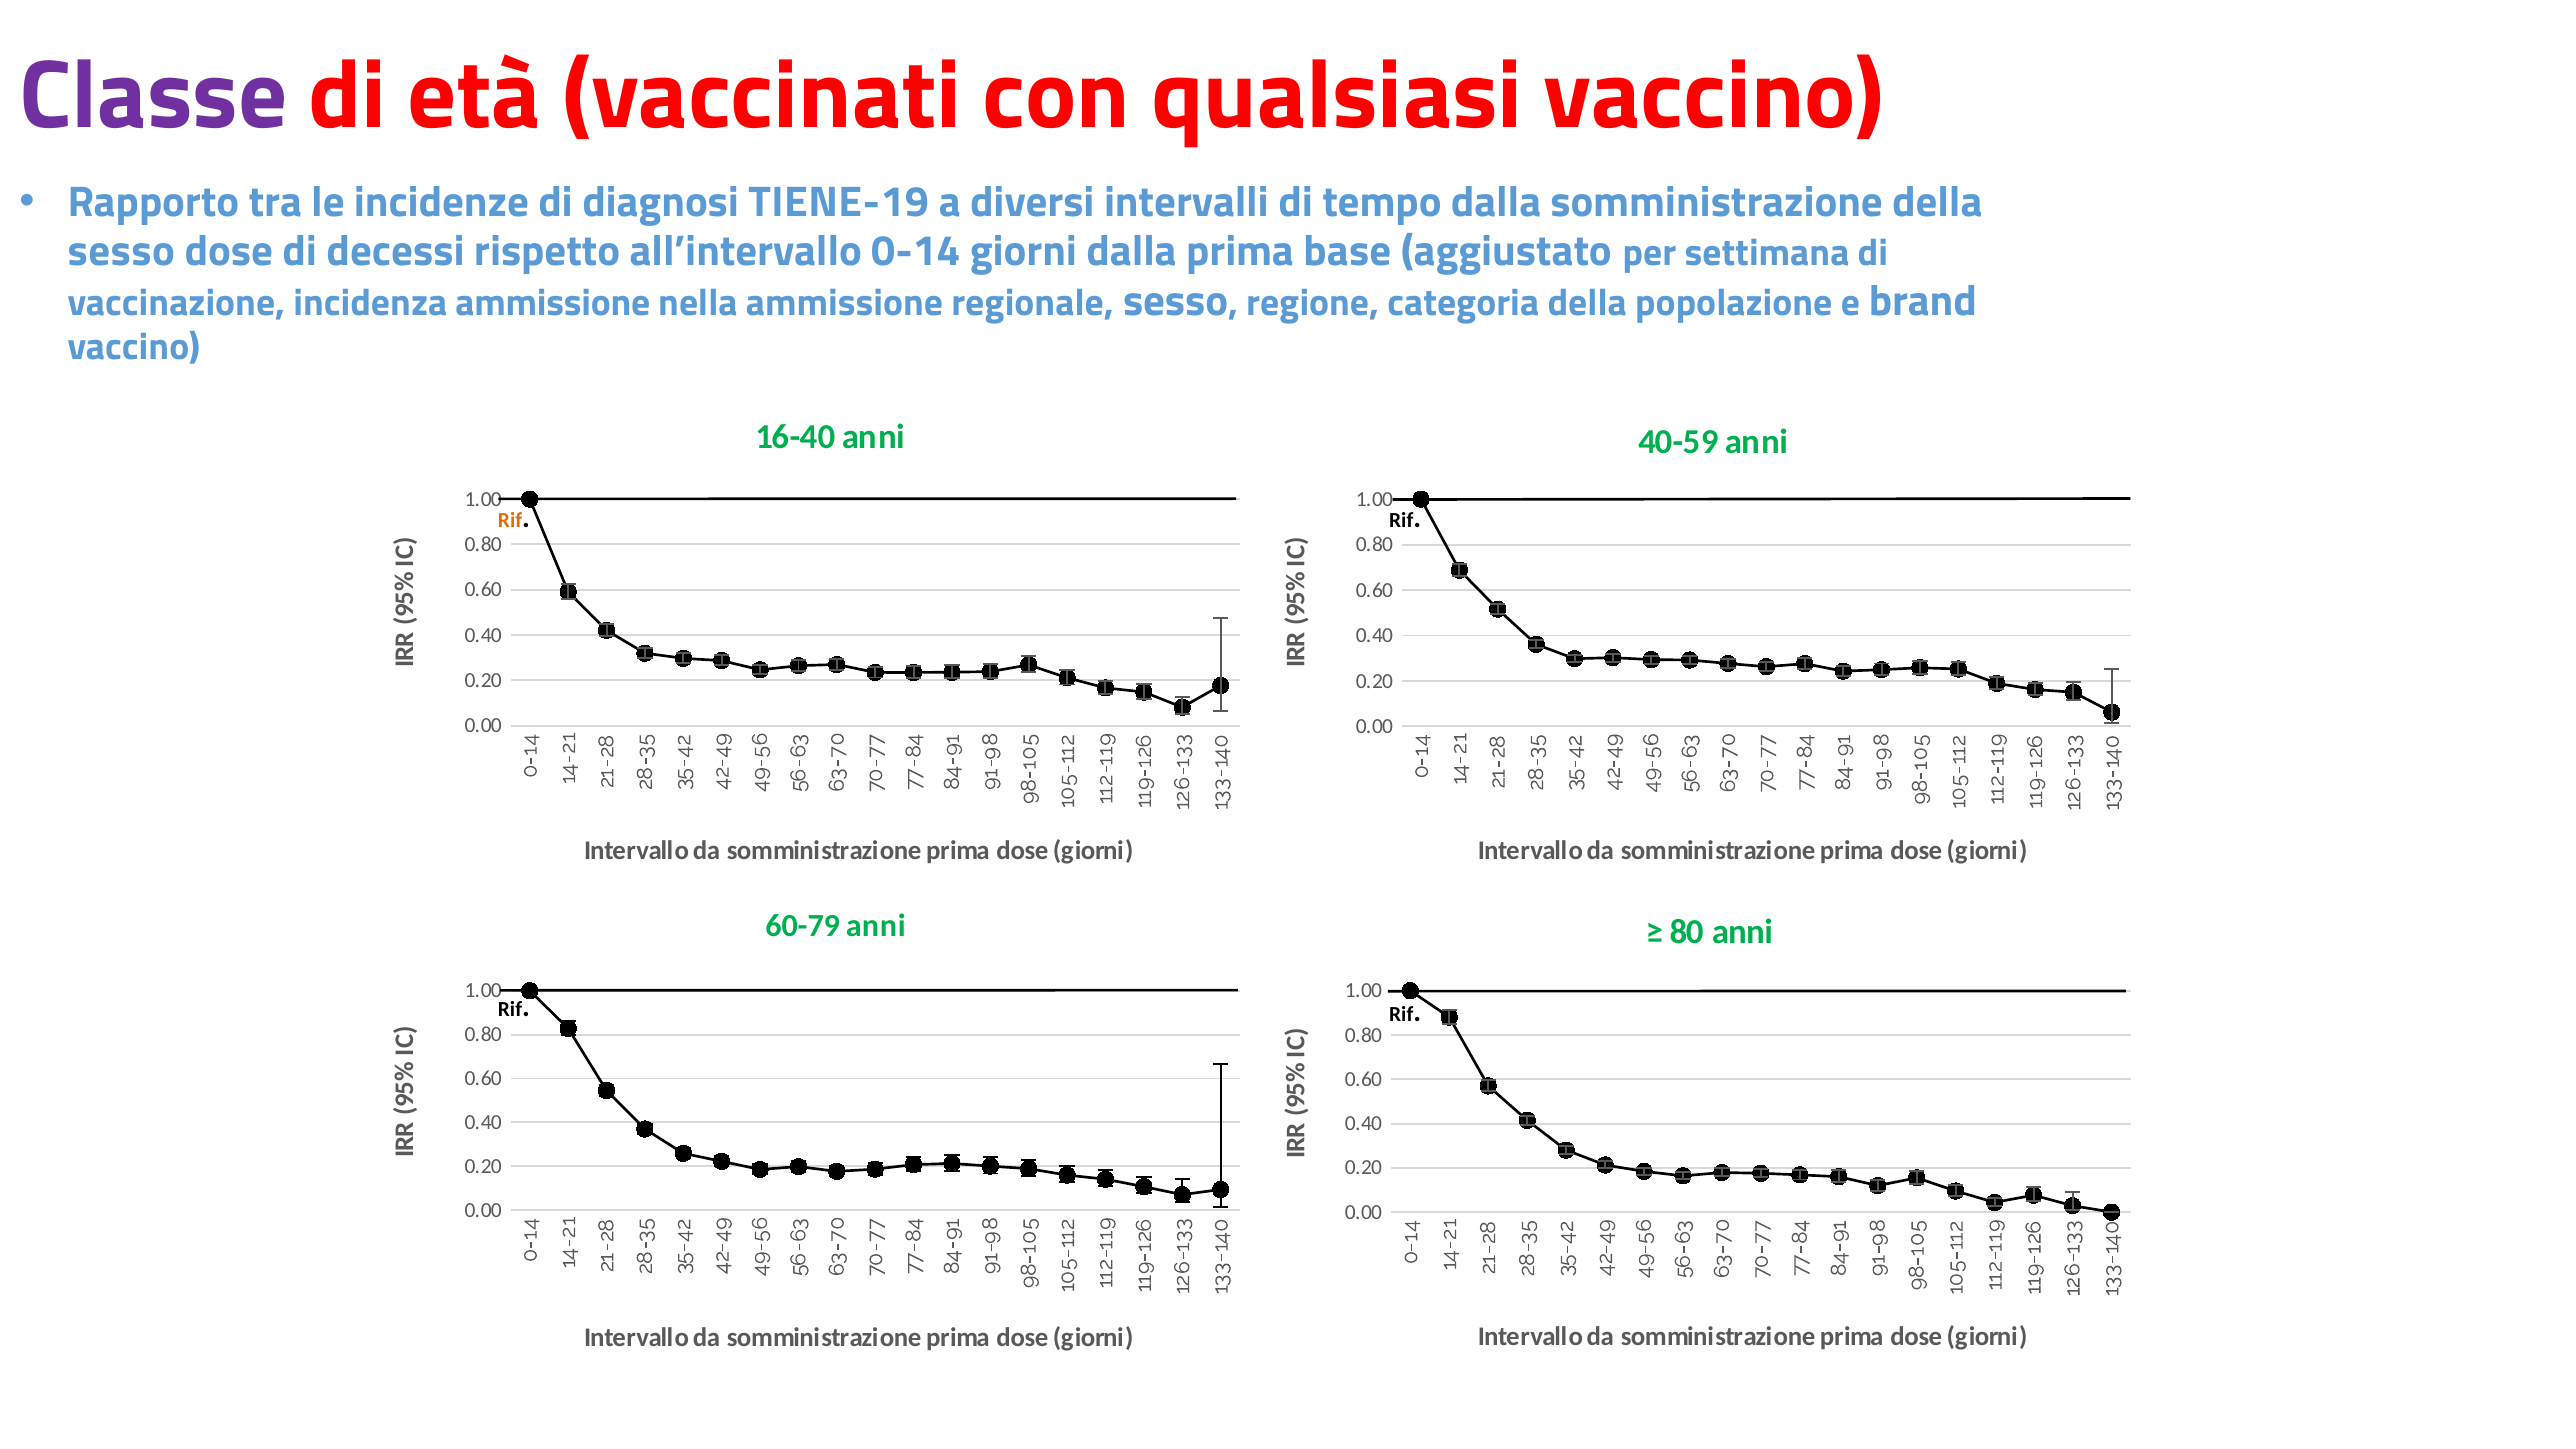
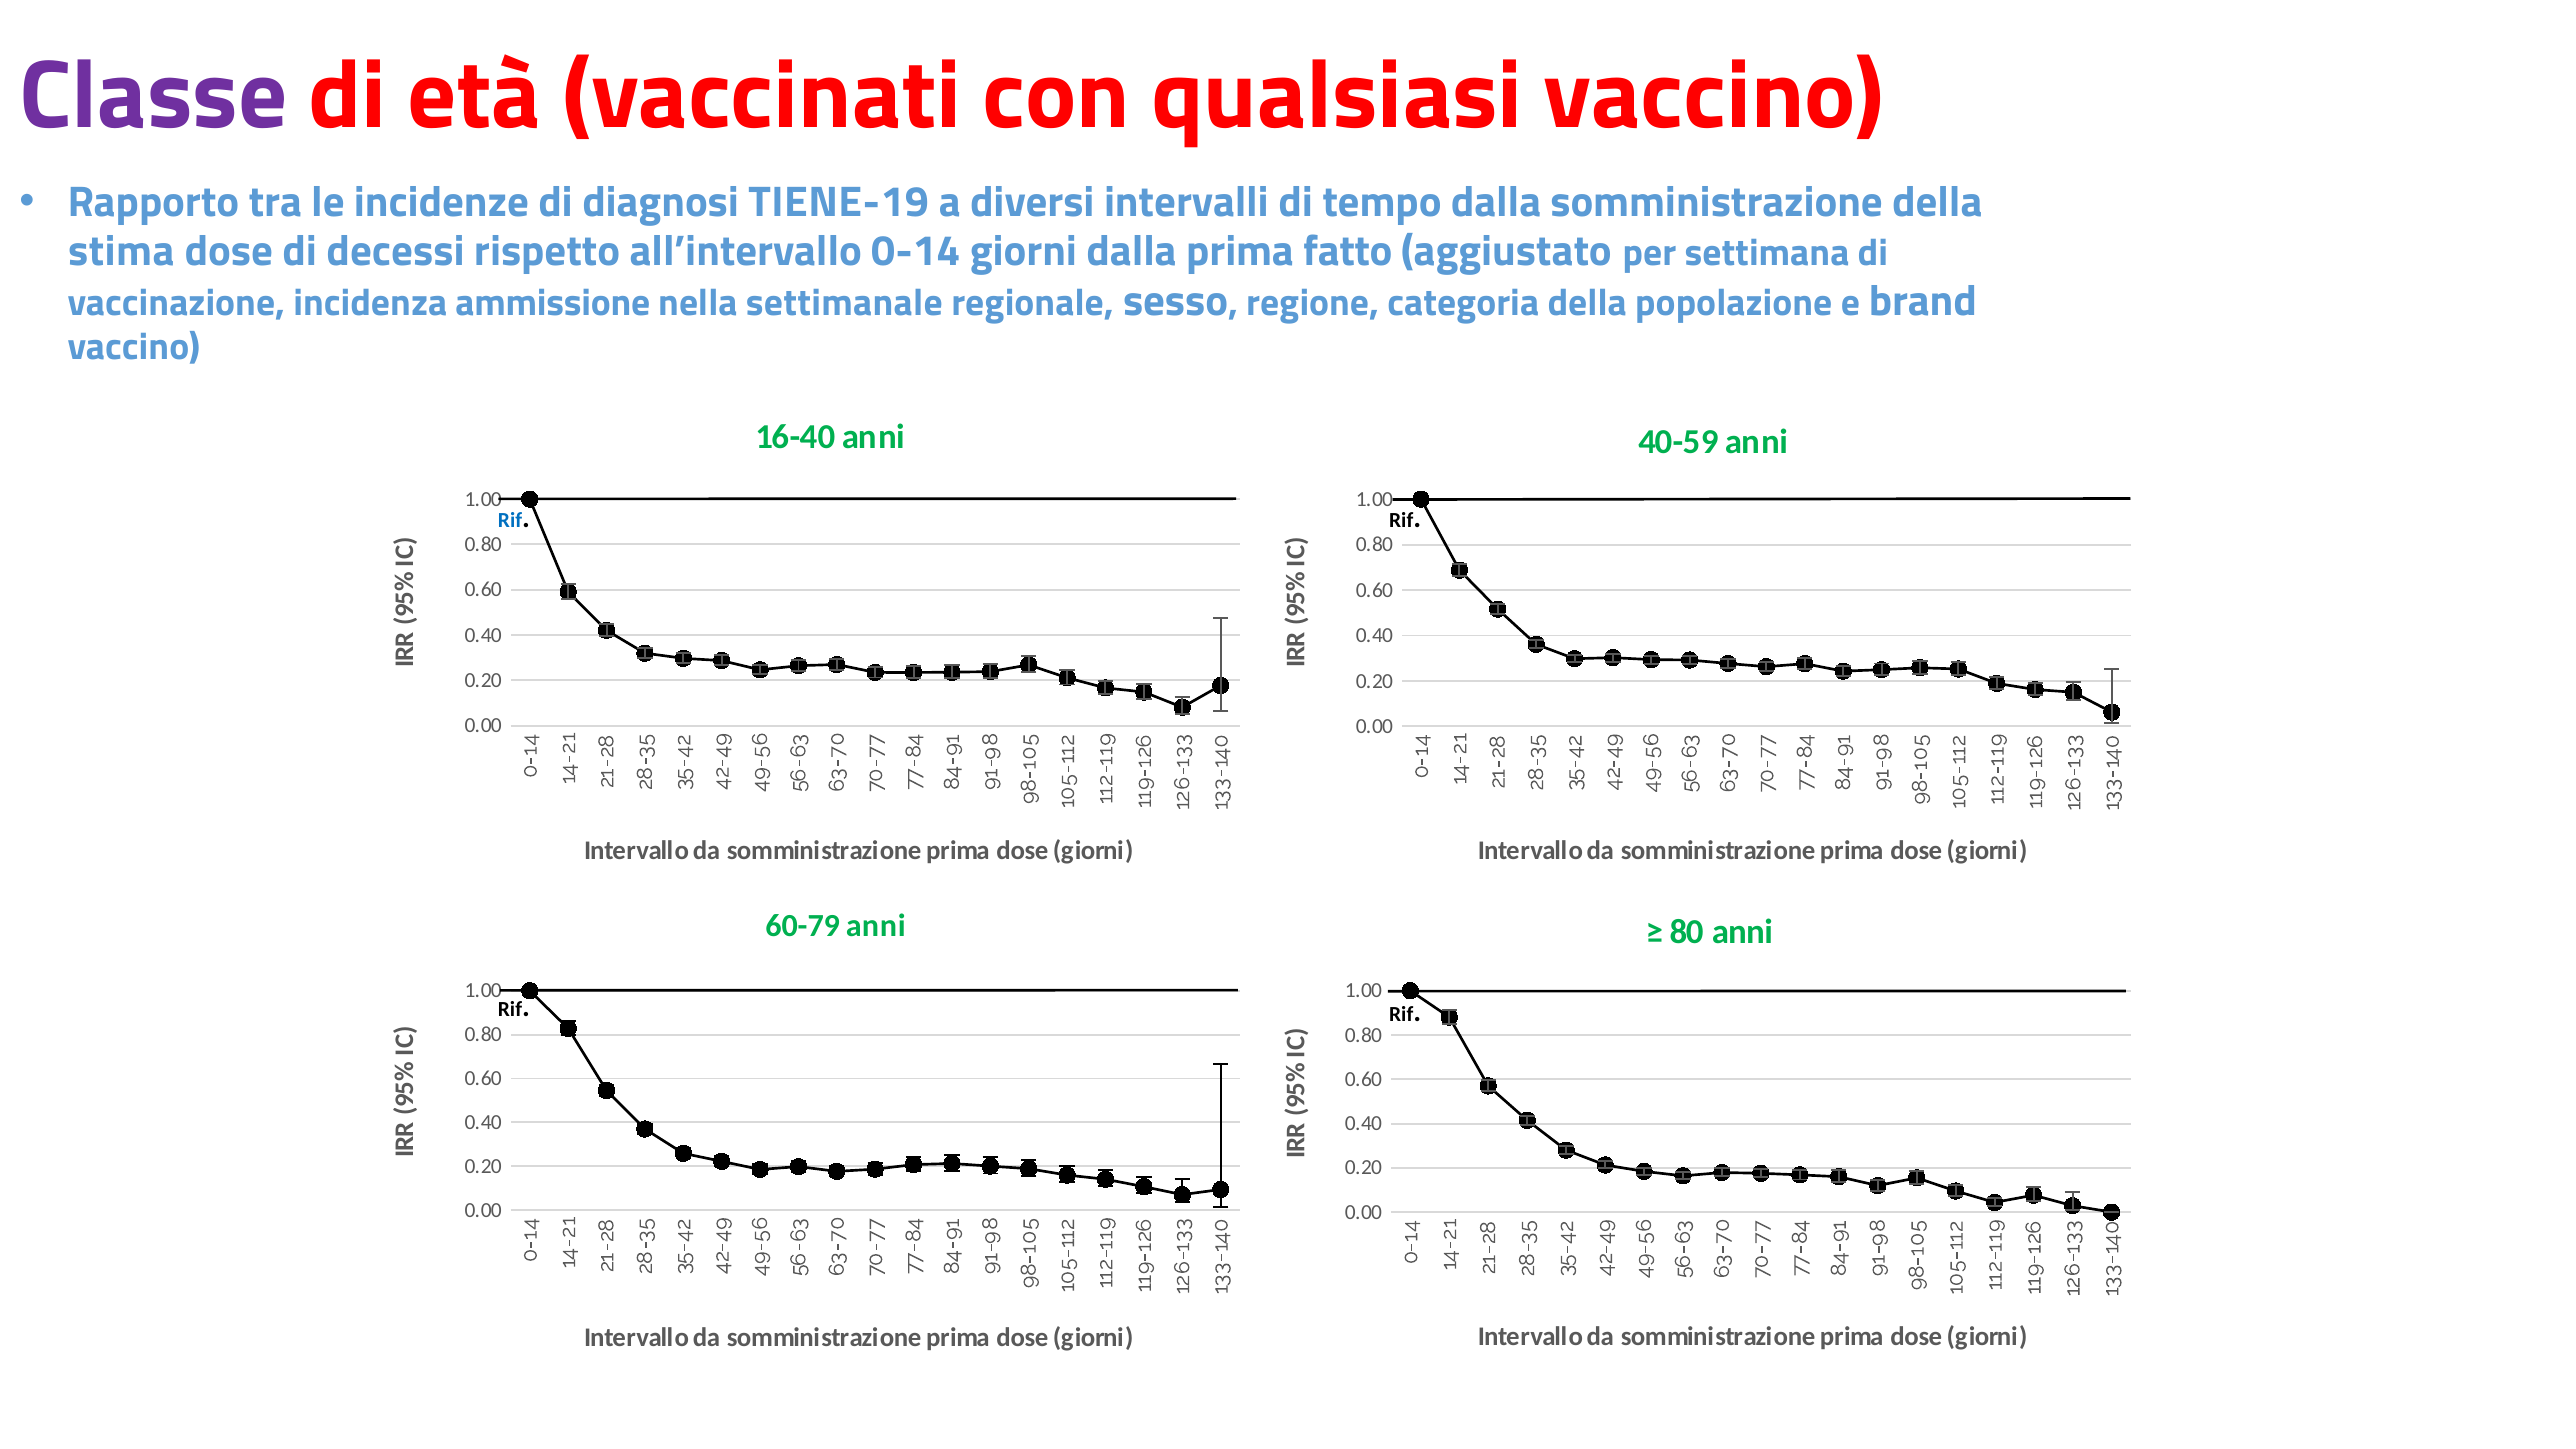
sesso: sesso -> stima (121, 252)
base: base -> fatto (1348, 252)
nella ammissione: ammissione -> settimanale (844, 303)
Rif colour: orange -> blue (510, 520)
